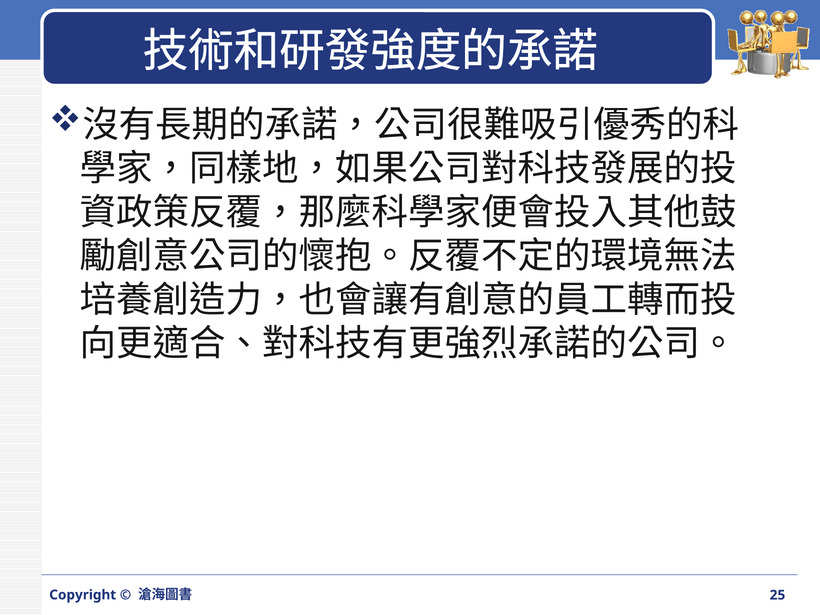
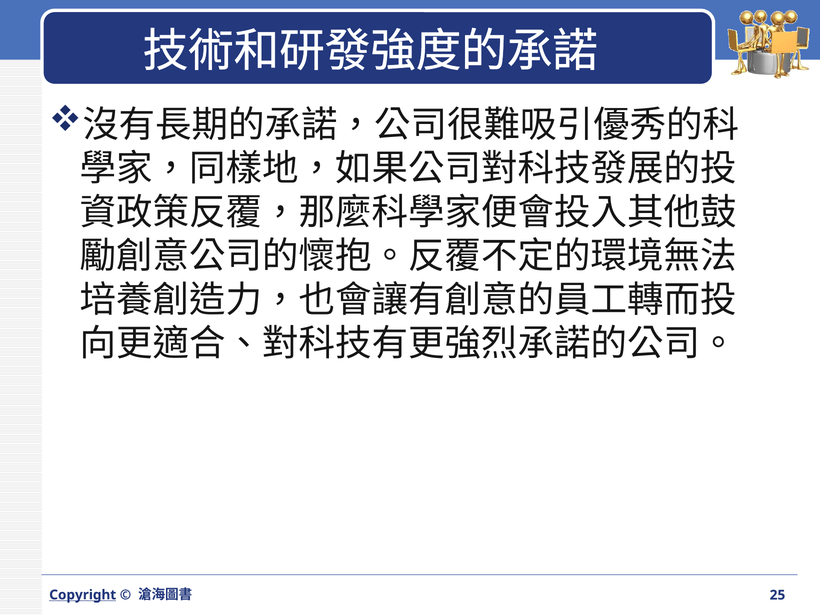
Copyright underline: none -> present (83, 595)
